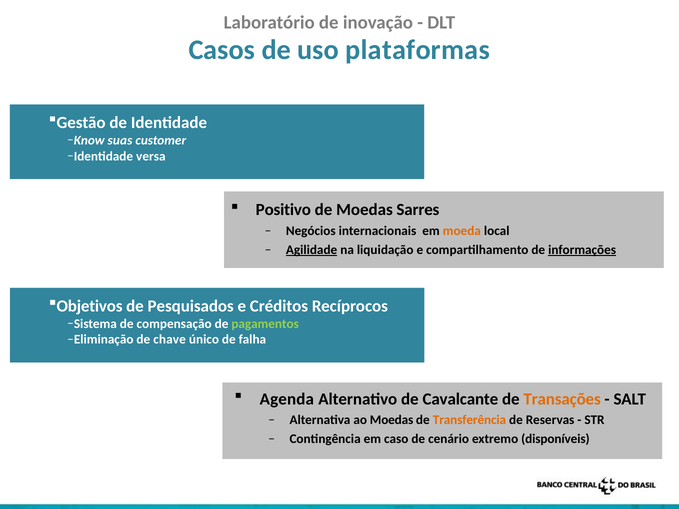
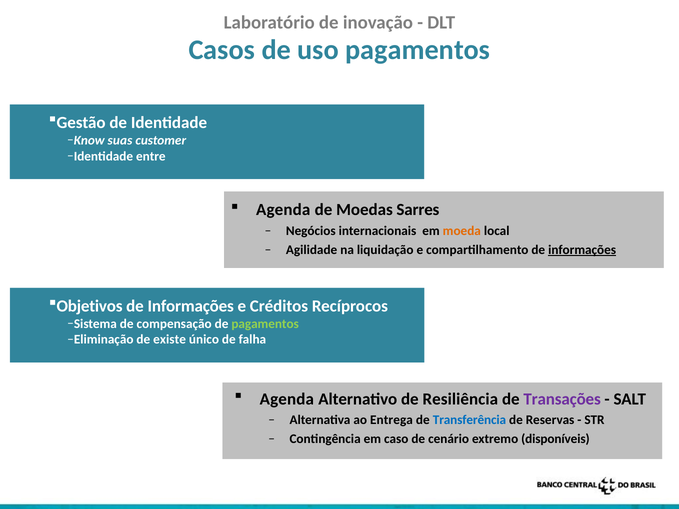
uso plataformas: plataformas -> pagamentos (418, 50)
versa: versa -> entre (151, 156)
Positivo: Positivo -> Agenda (283, 210)
Agilidade underline: present -> none (312, 250)
Pesquisados: Pesquisados -> Informações (191, 306)
chave: chave -> existe (170, 340)
Cavalcante: Cavalcante -> Resiliência (460, 399)
Transações colour: orange -> purple (562, 399)
ao Moedas: Moedas -> Entrega (391, 420)
Transferência colour: orange -> blue (469, 420)
